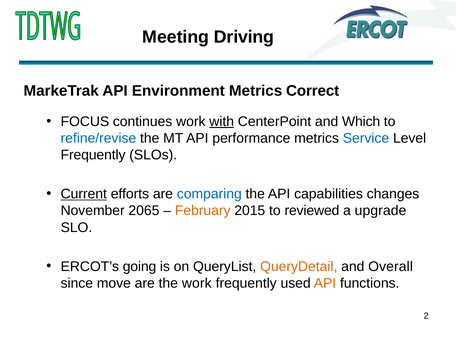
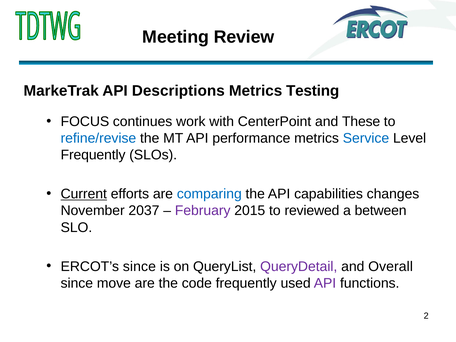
Driving: Driving -> Review (244, 37)
Environment: Environment -> Descriptions (178, 91)
Correct: Correct -> Testing (313, 91)
with underline: present -> none (222, 122)
Which: Which -> These (361, 122)
2065: 2065 -> 2037 (144, 211)
February colour: orange -> purple (203, 211)
upgrade: upgrade -> between (381, 211)
ERCOT’s going: going -> since (139, 266)
QueryDetail colour: orange -> purple (299, 266)
the work: work -> code (197, 283)
API colour: orange -> purple (325, 283)
